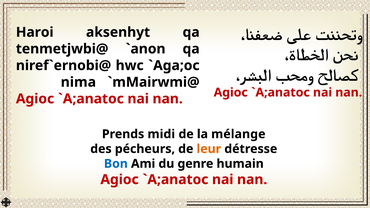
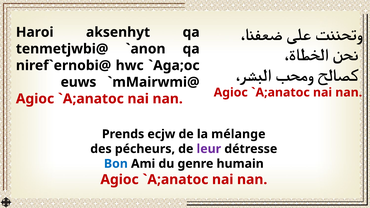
nima: nima -> euws (78, 82)
midi: midi -> ecjw (161, 134)
leur colour: orange -> purple (209, 149)
